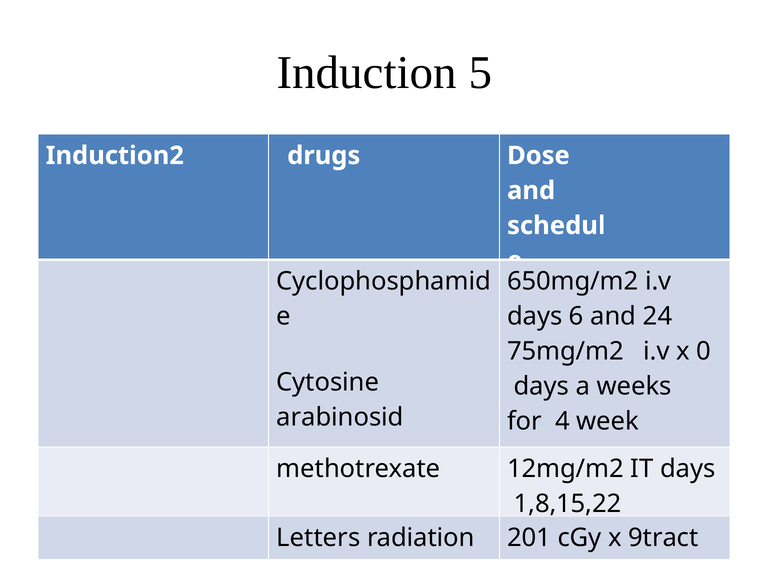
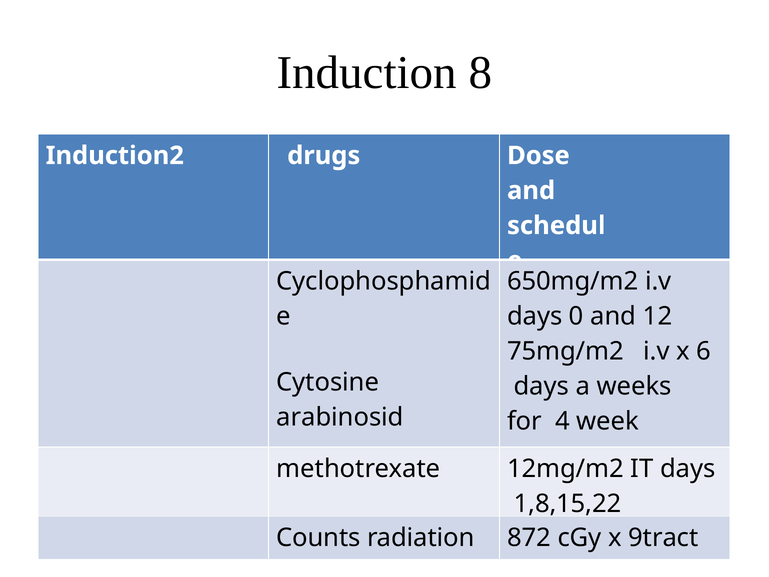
5: 5 -> 8 (480, 73)
6: 6 -> 0 (576, 316)
24: 24 -> 12 (658, 316)
0: 0 -> 6 (704, 351)
Letters: Letters -> Counts (318, 538)
201: 201 -> 872 (529, 538)
